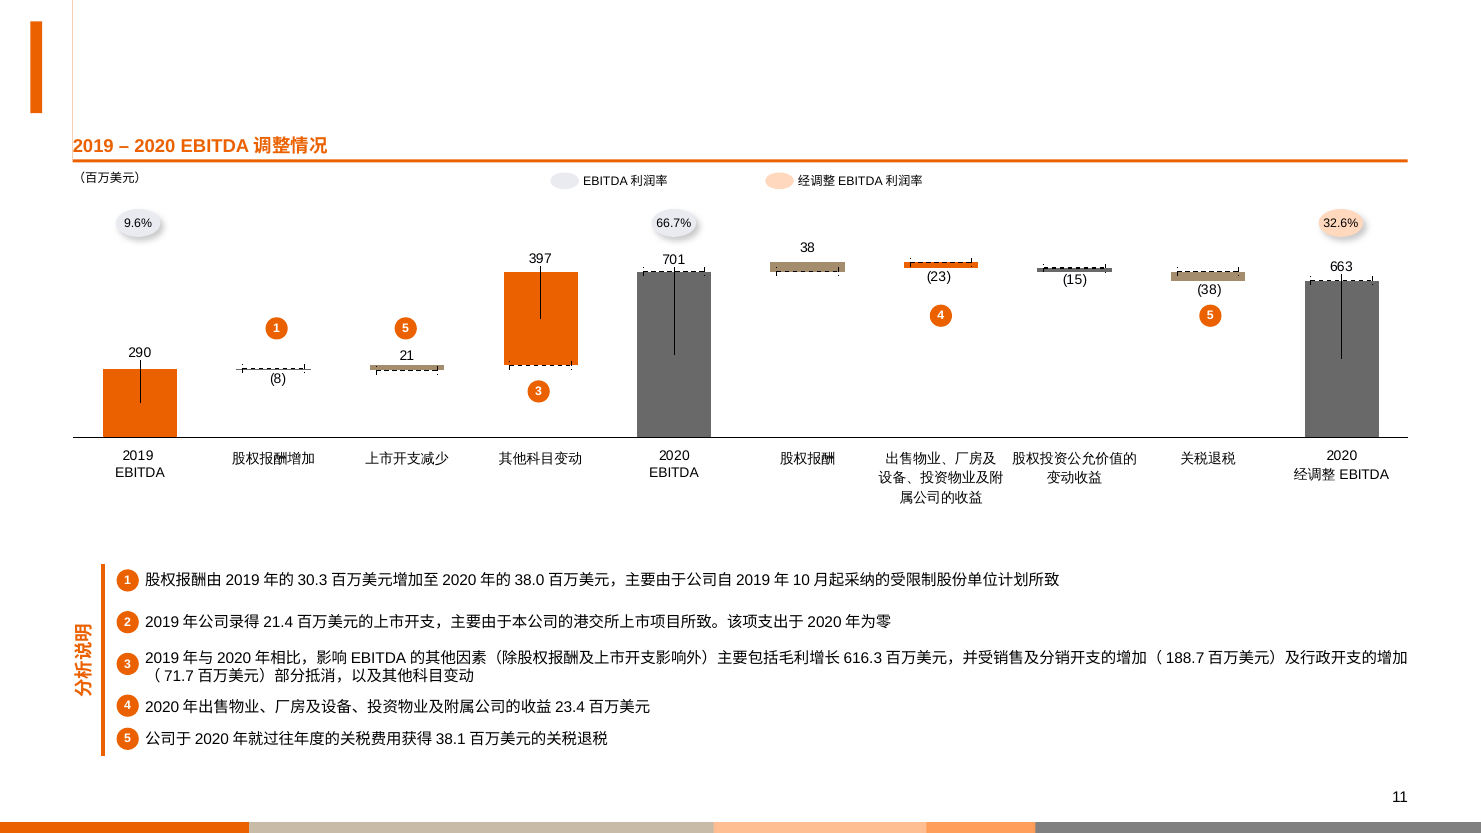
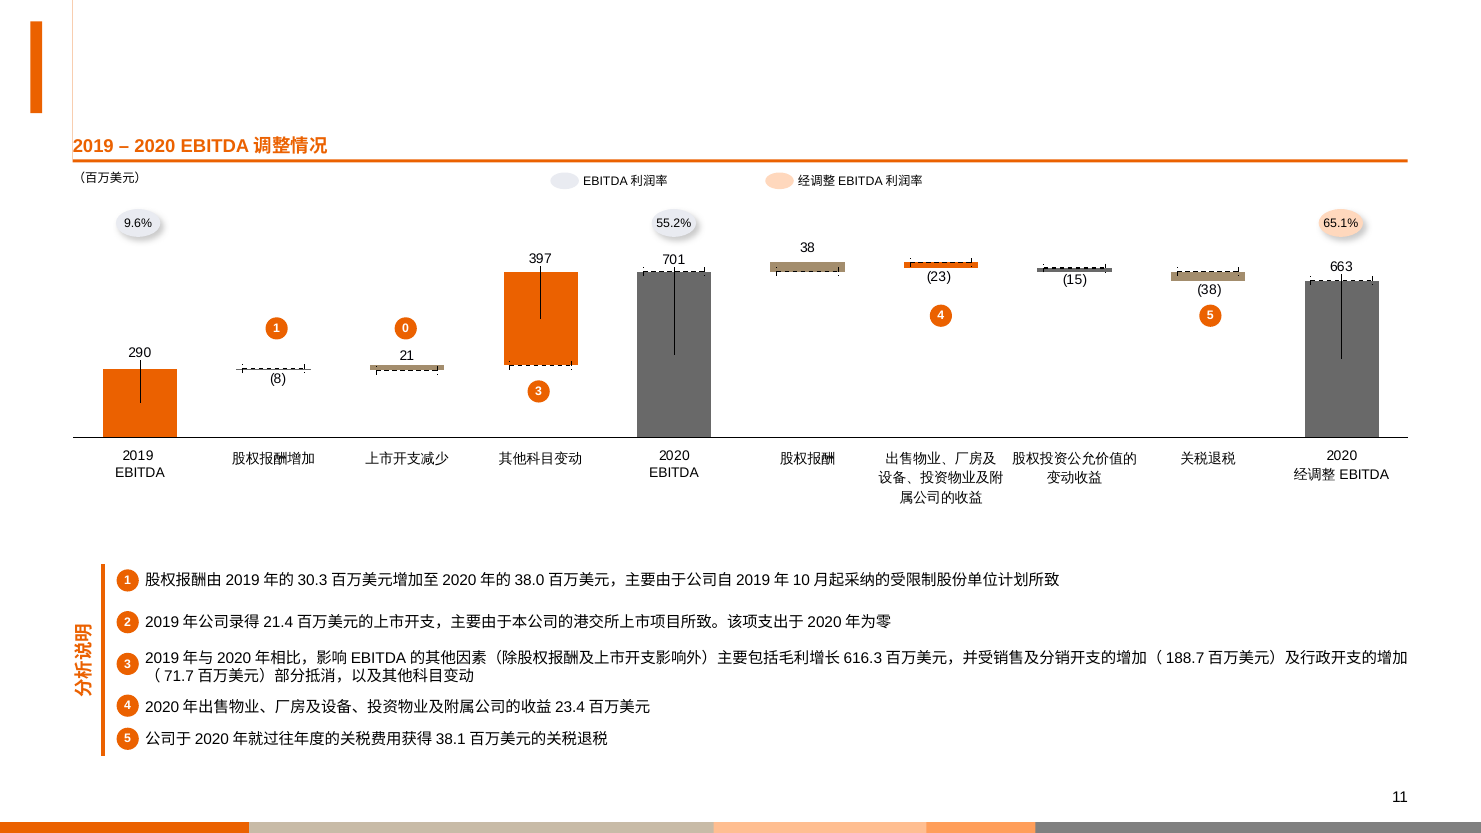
66.7%: 66.7% -> 55.2% (674, 223)
32.6%: 32.6% -> 65.1% (1341, 223)
1 5: 5 -> 0 (406, 329)
